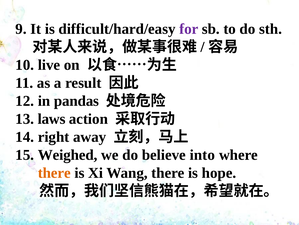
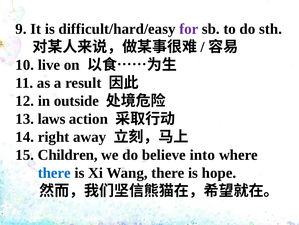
pandas: pandas -> outside (76, 101)
Weighed: Weighed -> Children (68, 155)
there colour: orange -> blue (54, 172)
